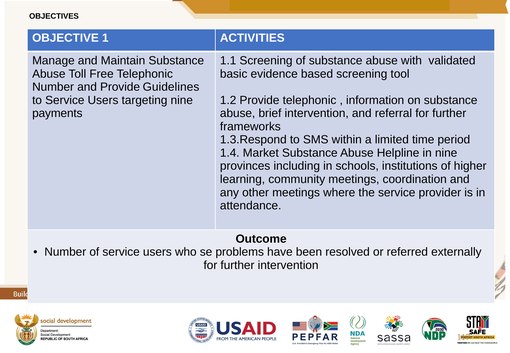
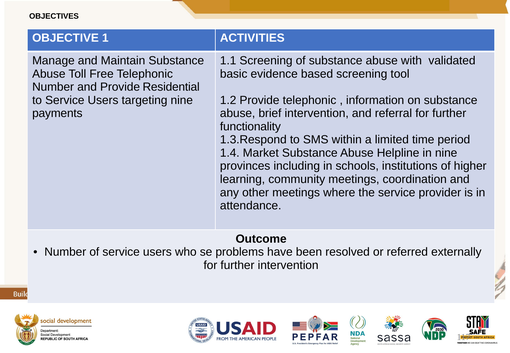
Guidelines: Guidelines -> Residential (171, 87)
frameworks: frameworks -> functionality (250, 127)
